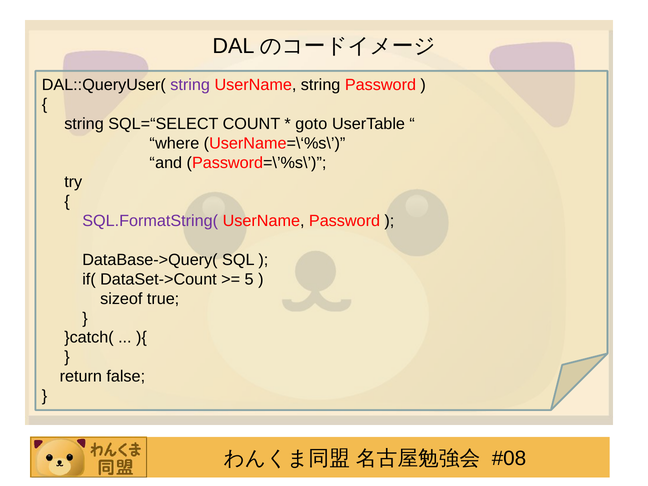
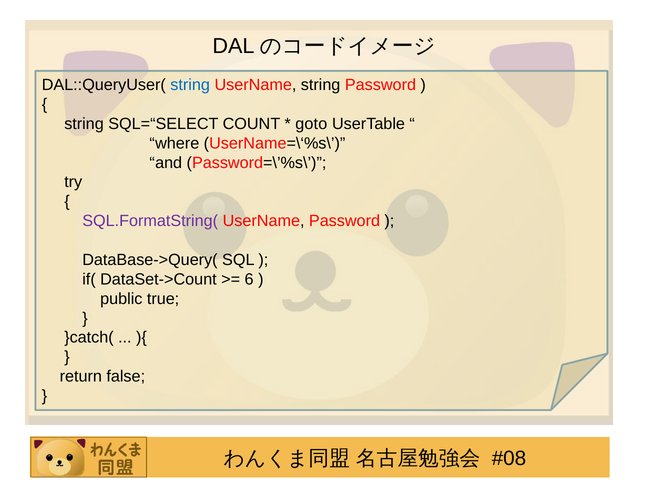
string colour: purple -> blue (190, 85)
5: 5 -> 6 (249, 279)
sizeof: sizeof -> public (121, 299)
